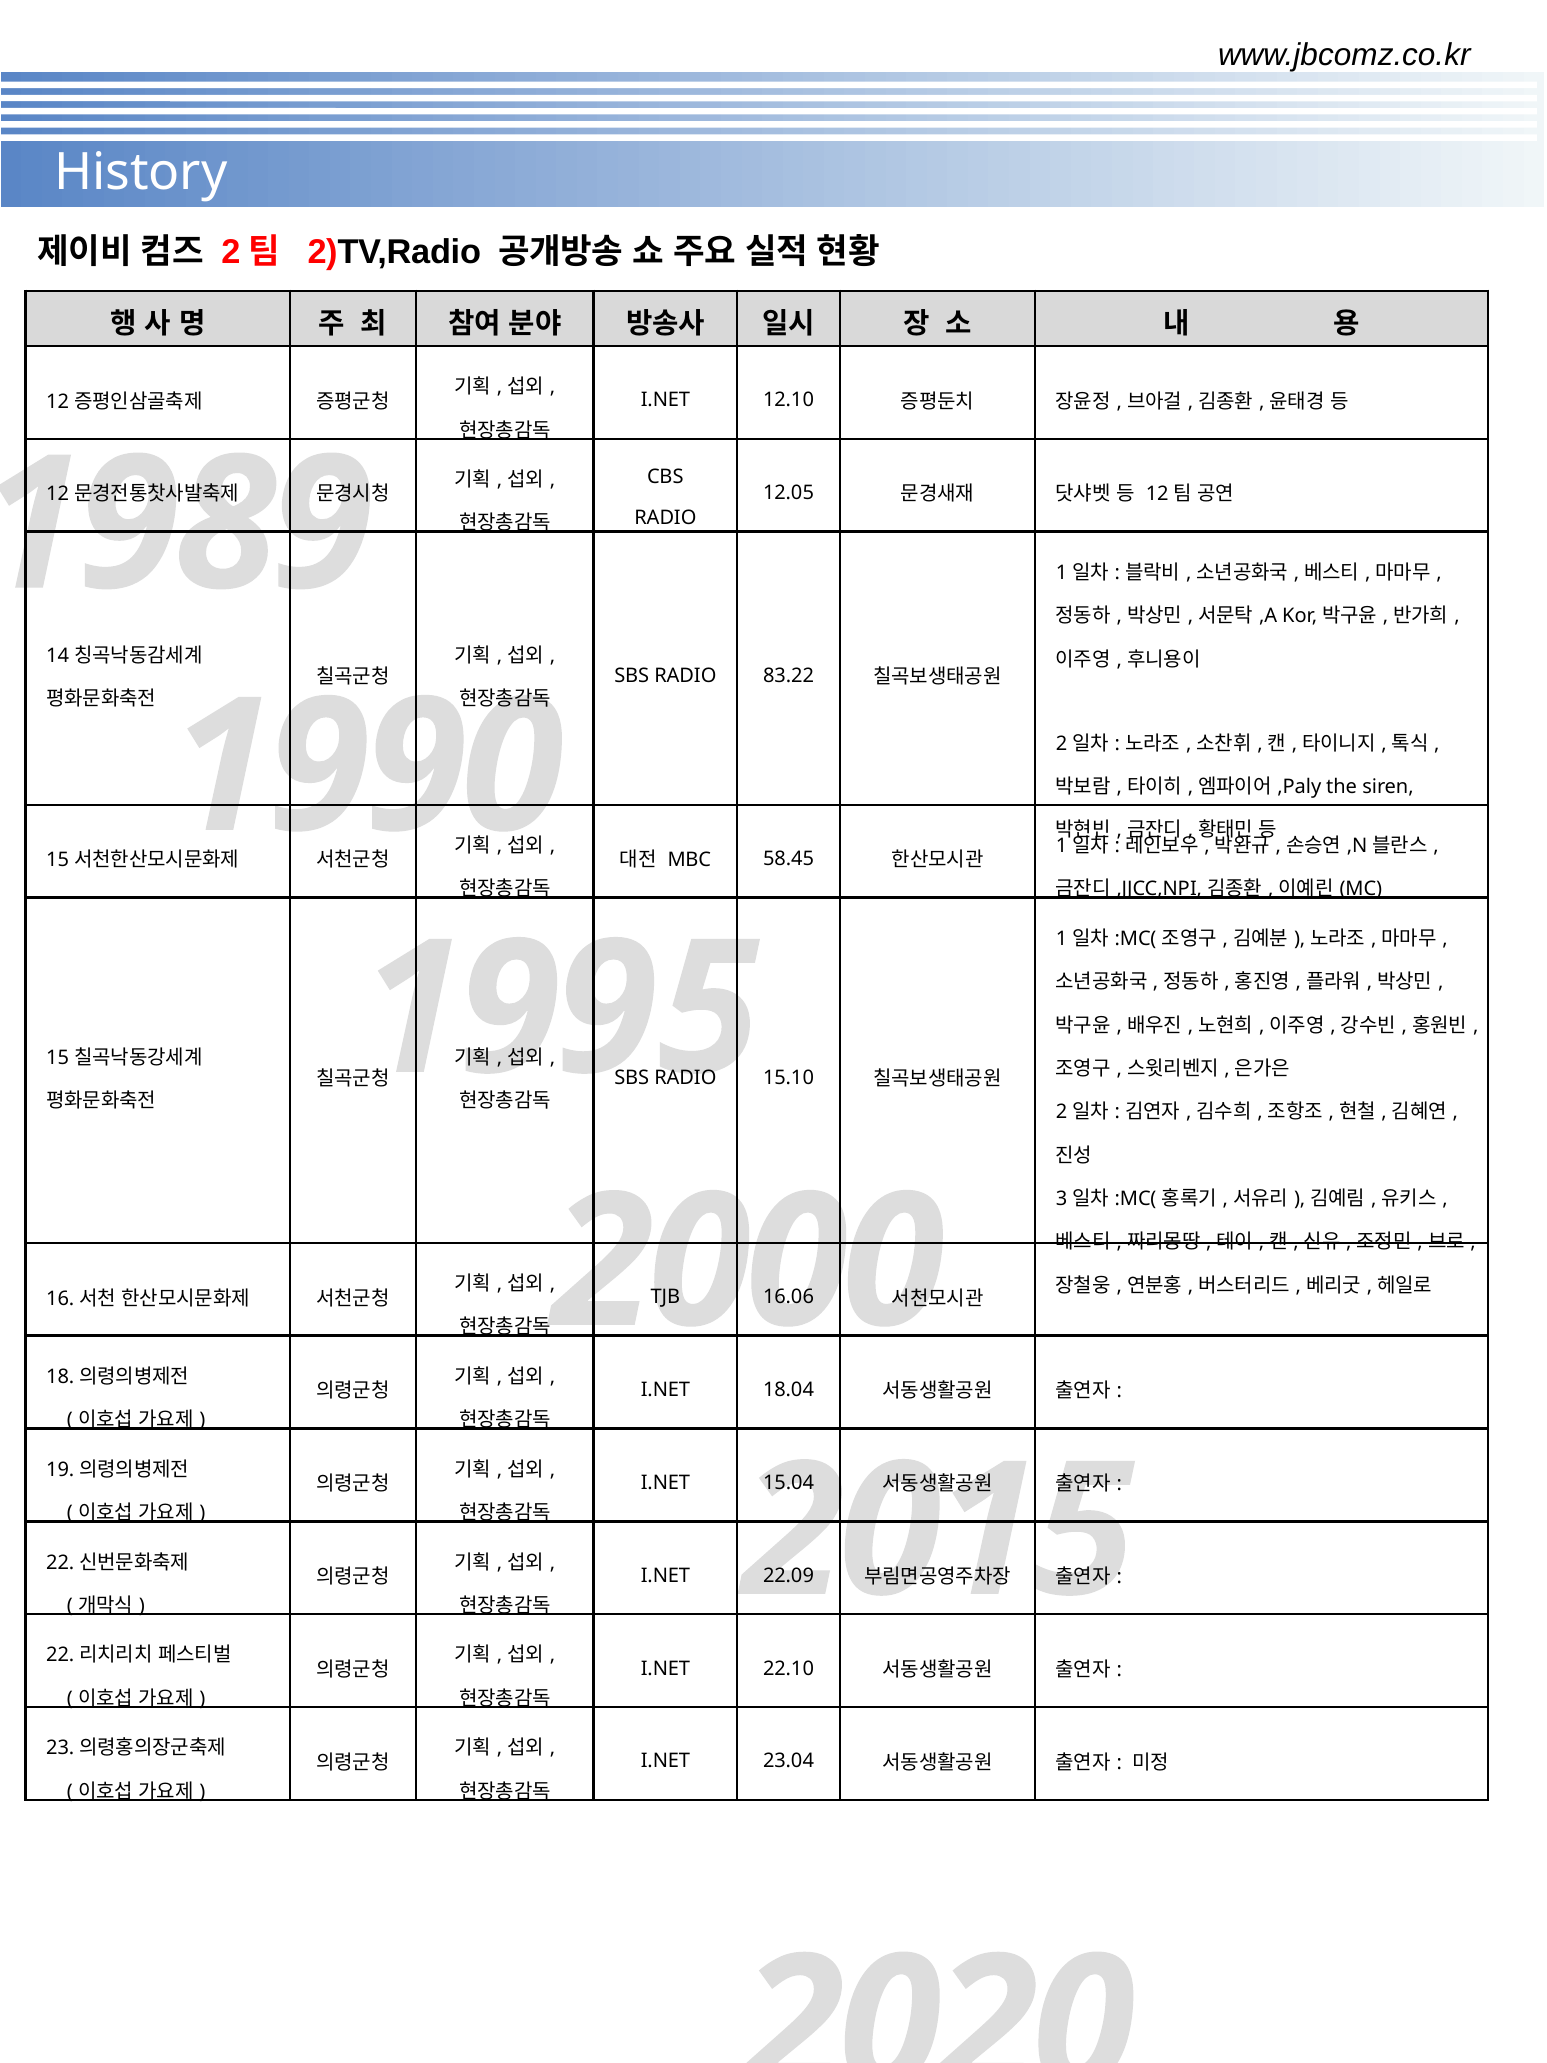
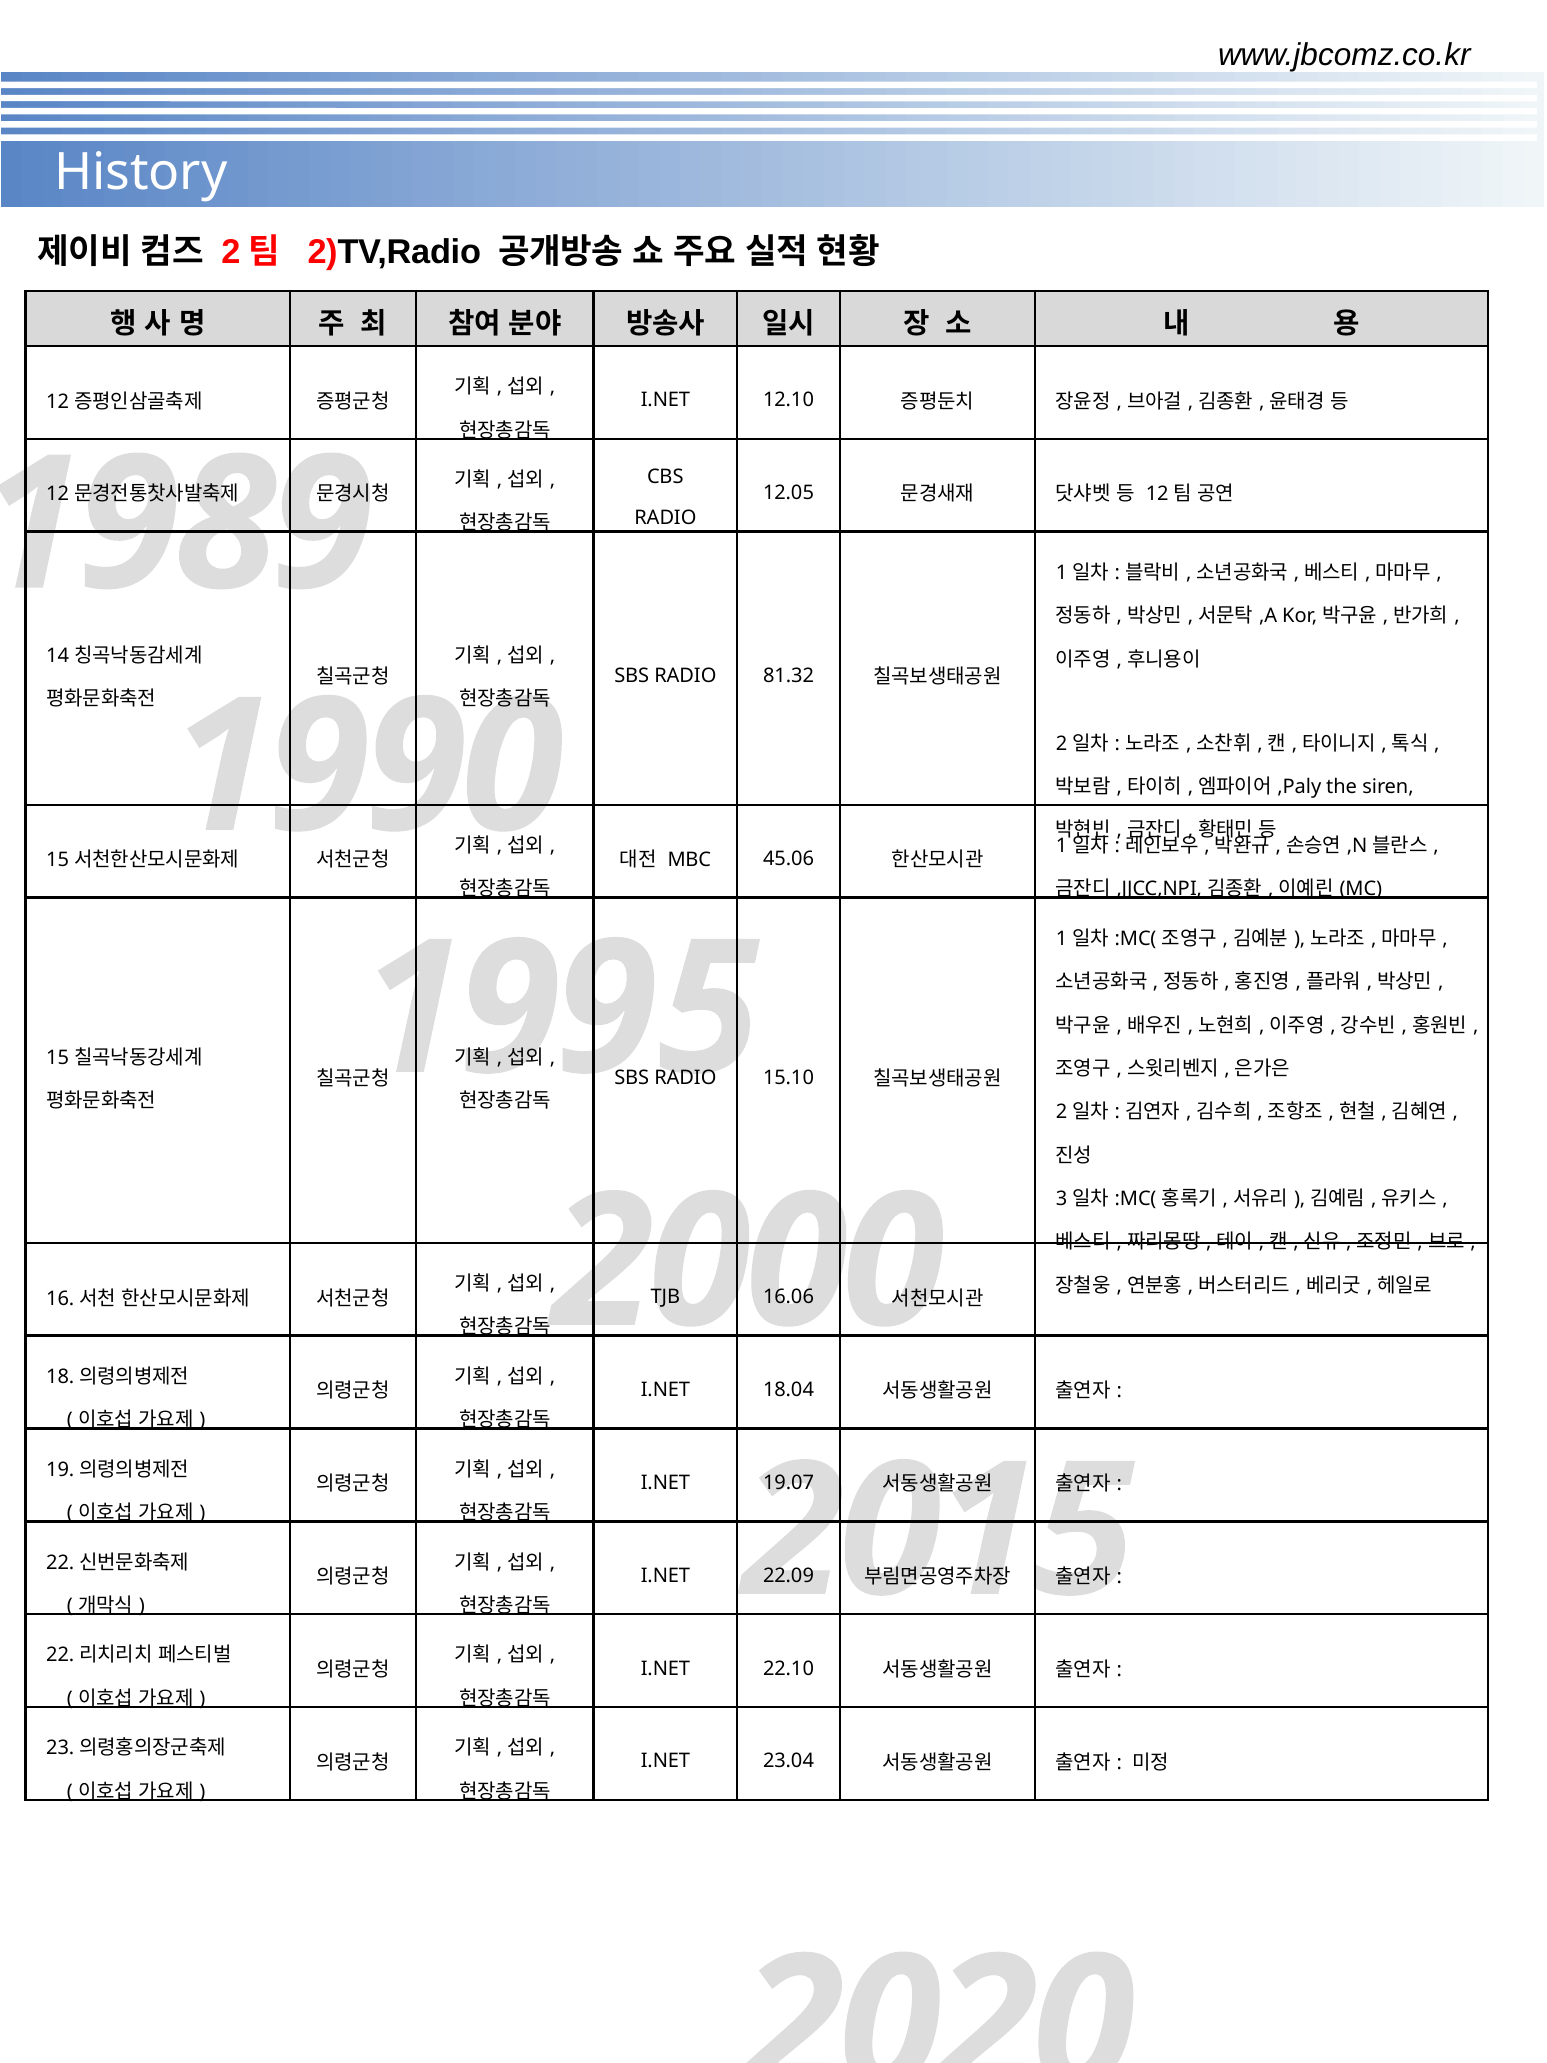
83.22: 83.22 -> 81.32 (789, 676)
58.45: 58.45 -> 45.06 (789, 859)
15.04: 15.04 -> 19.07 (789, 1483)
